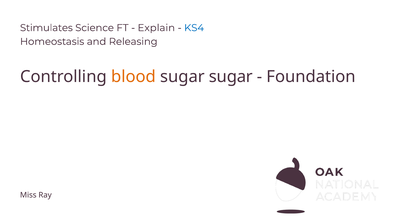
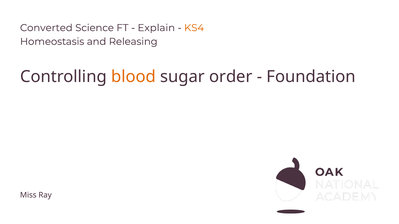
Stimulates: Stimulates -> Converted (46, 28)
KS4 colour: blue -> orange (194, 28)
sugar sugar: sugar -> order (231, 77)
